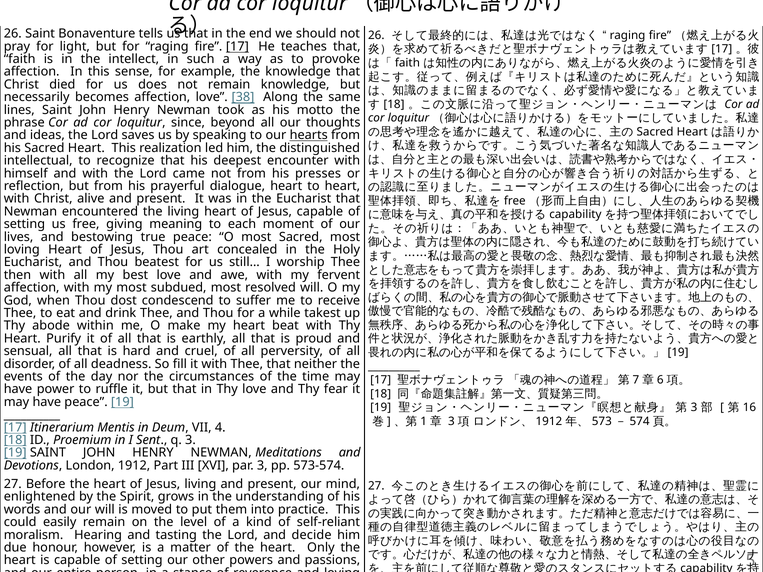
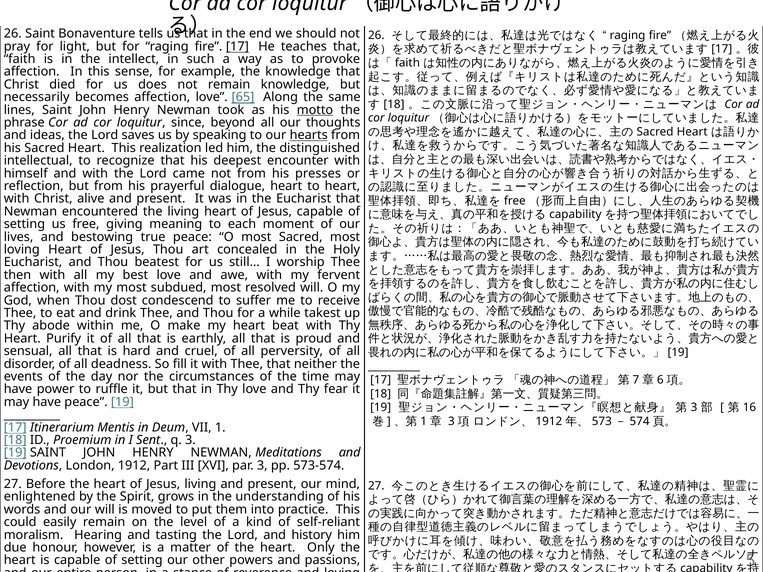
38: 38 -> 65 (243, 97)
motto underline: none -> present (315, 110)
VII 4: 4 -> 1 (220, 428)
decide: decide -> history (312, 535)
